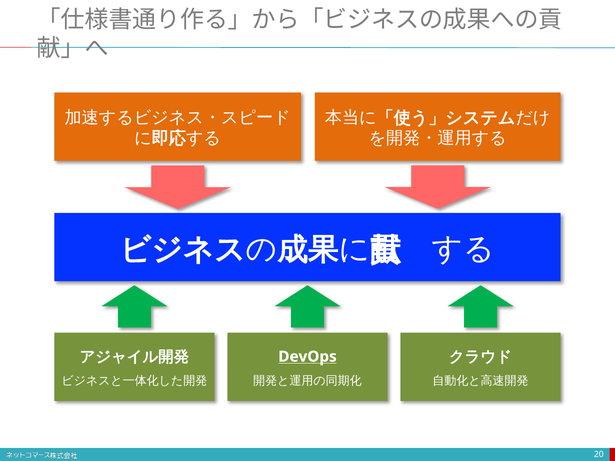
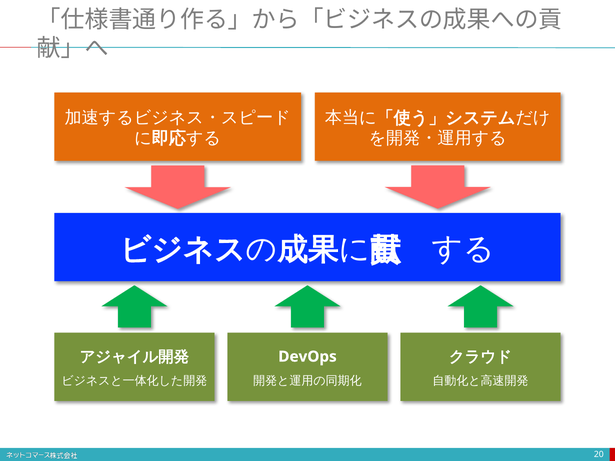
DevOps underline: present -> none (308, 357)
